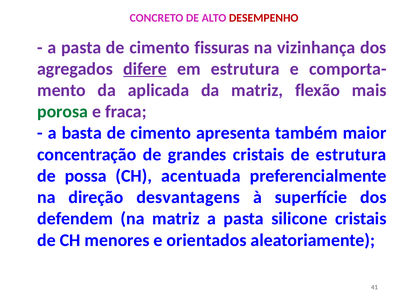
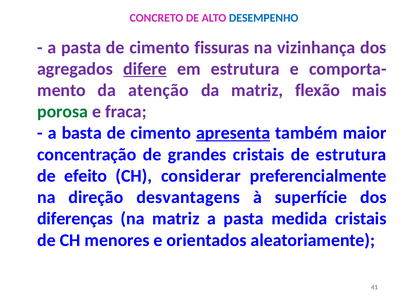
DESEMPENHO colour: red -> blue (264, 18)
aplicada: aplicada -> atenção (158, 90)
apresenta underline: none -> present (233, 133)
possa: possa -> efeito (86, 176)
acentuada: acentuada -> considerar (201, 176)
defendem: defendem -> diferenças (75, 219)
silicone: silicone -> medida (299, 219)
